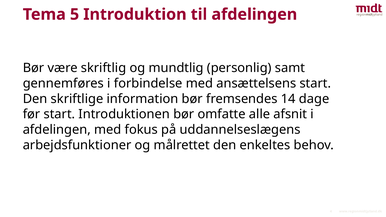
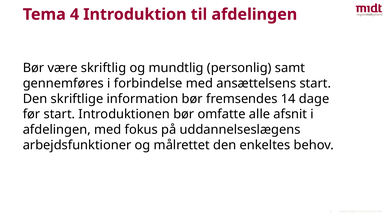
Tema 5: 5 -> 4 (75, 14)
